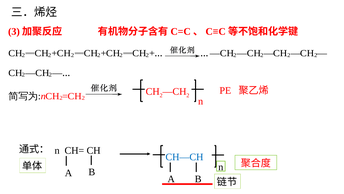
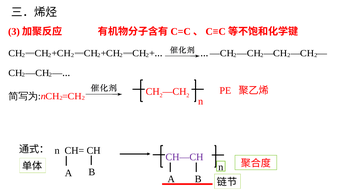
CH—CH colour: blue -> purple (184, 157)
